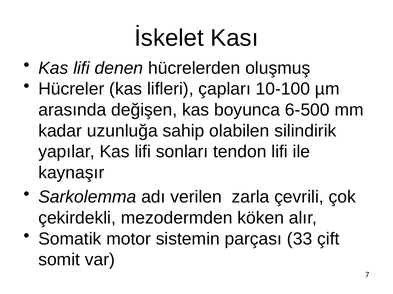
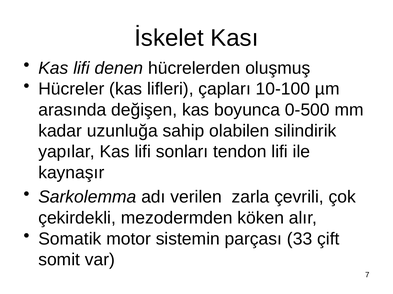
6-500: 6-500 -> 0-500 (307, 110)
